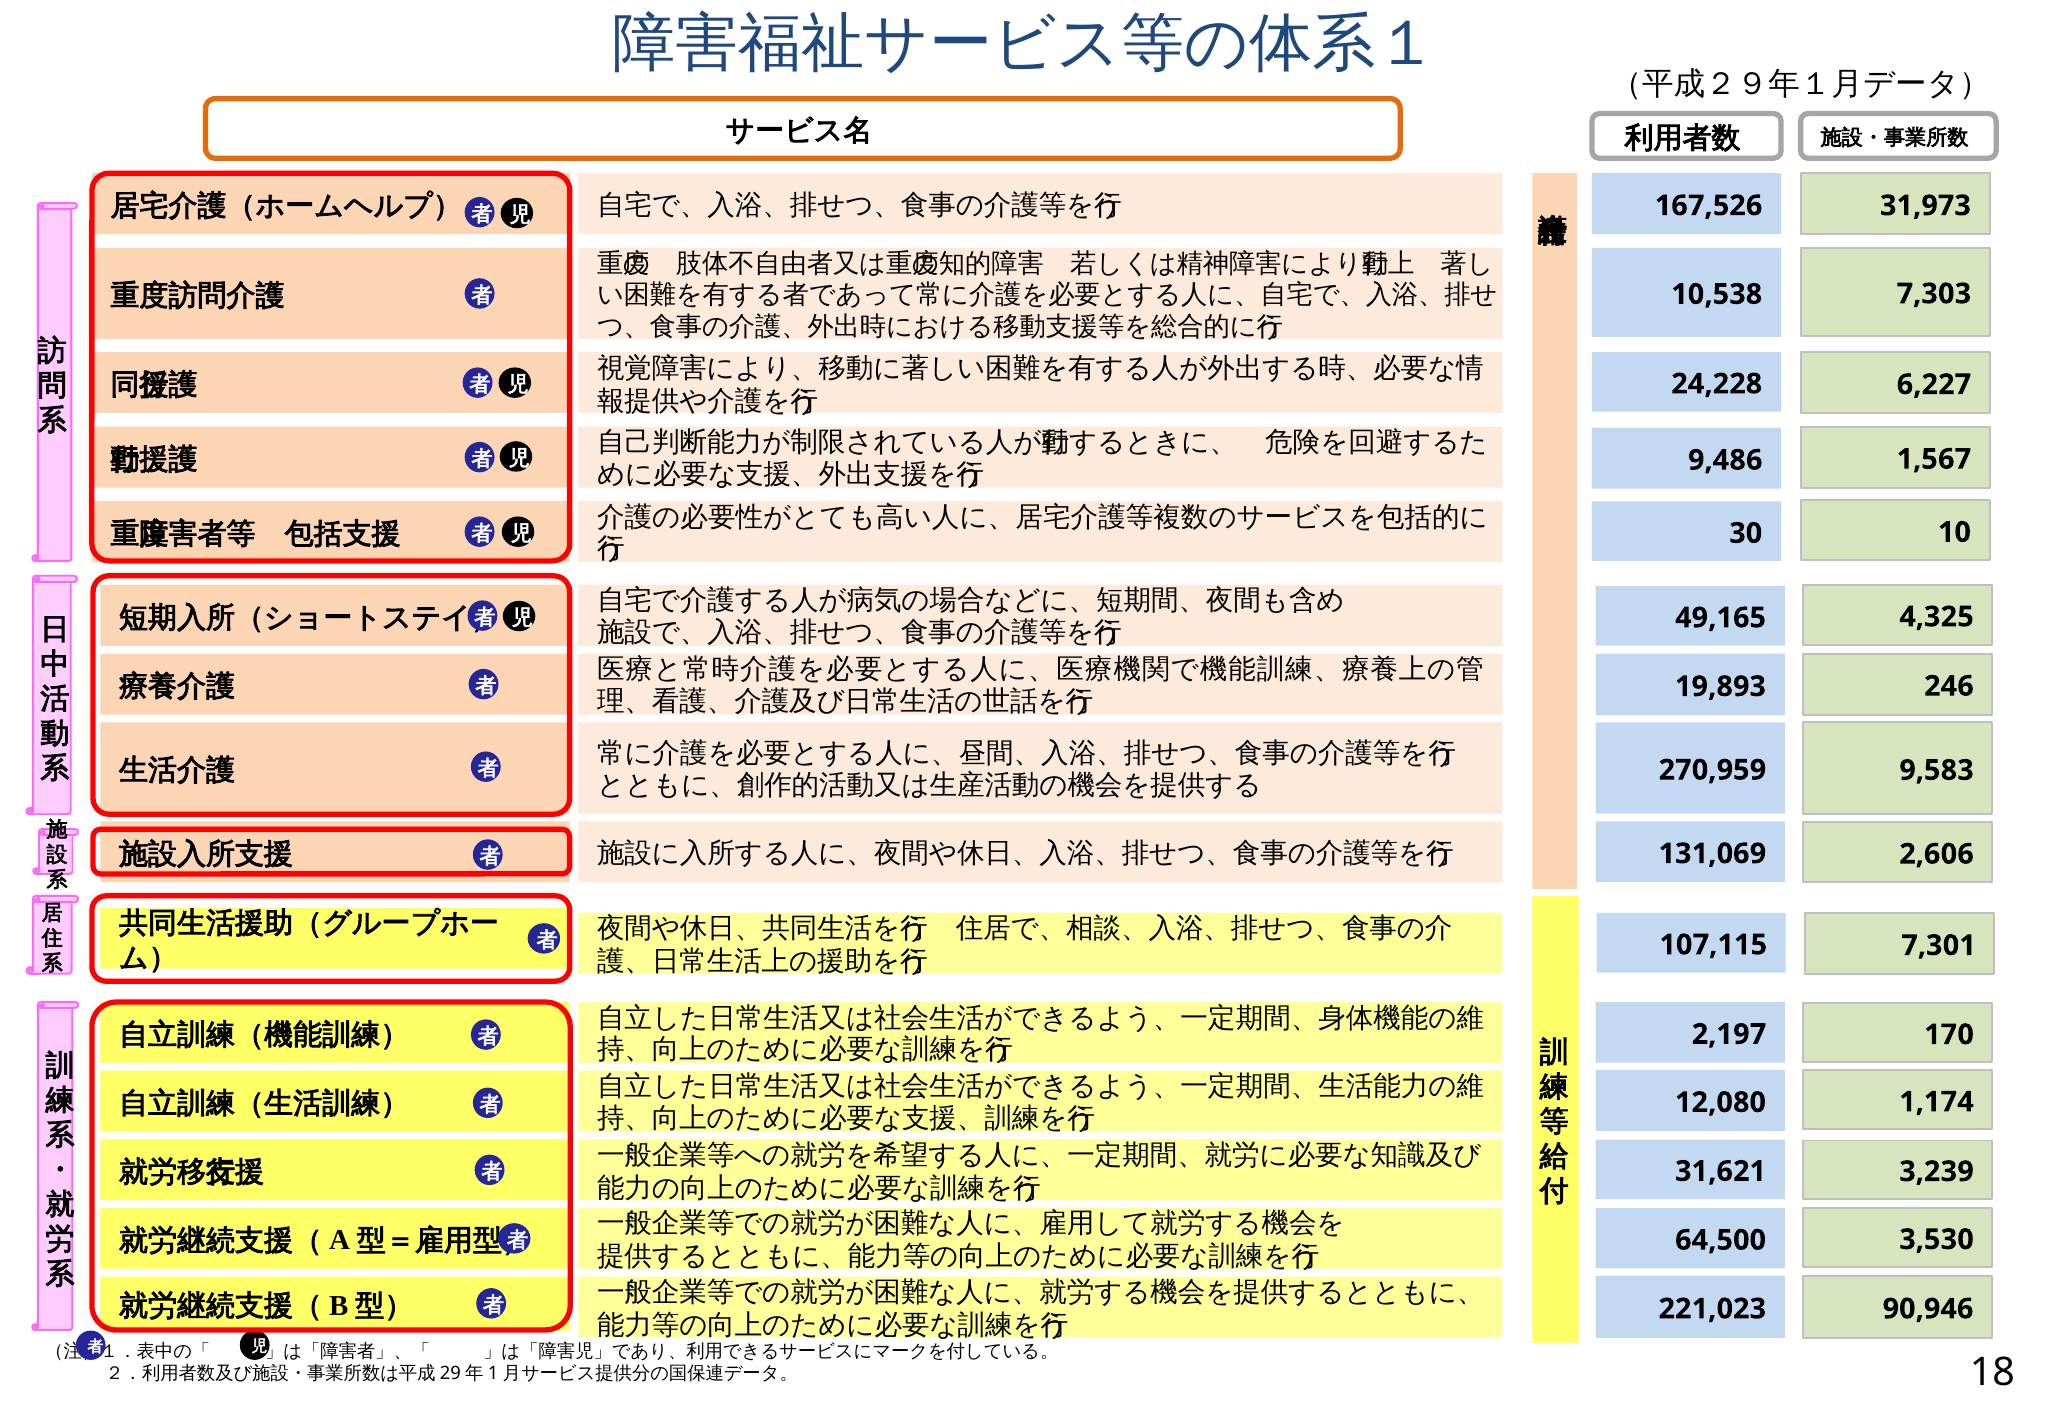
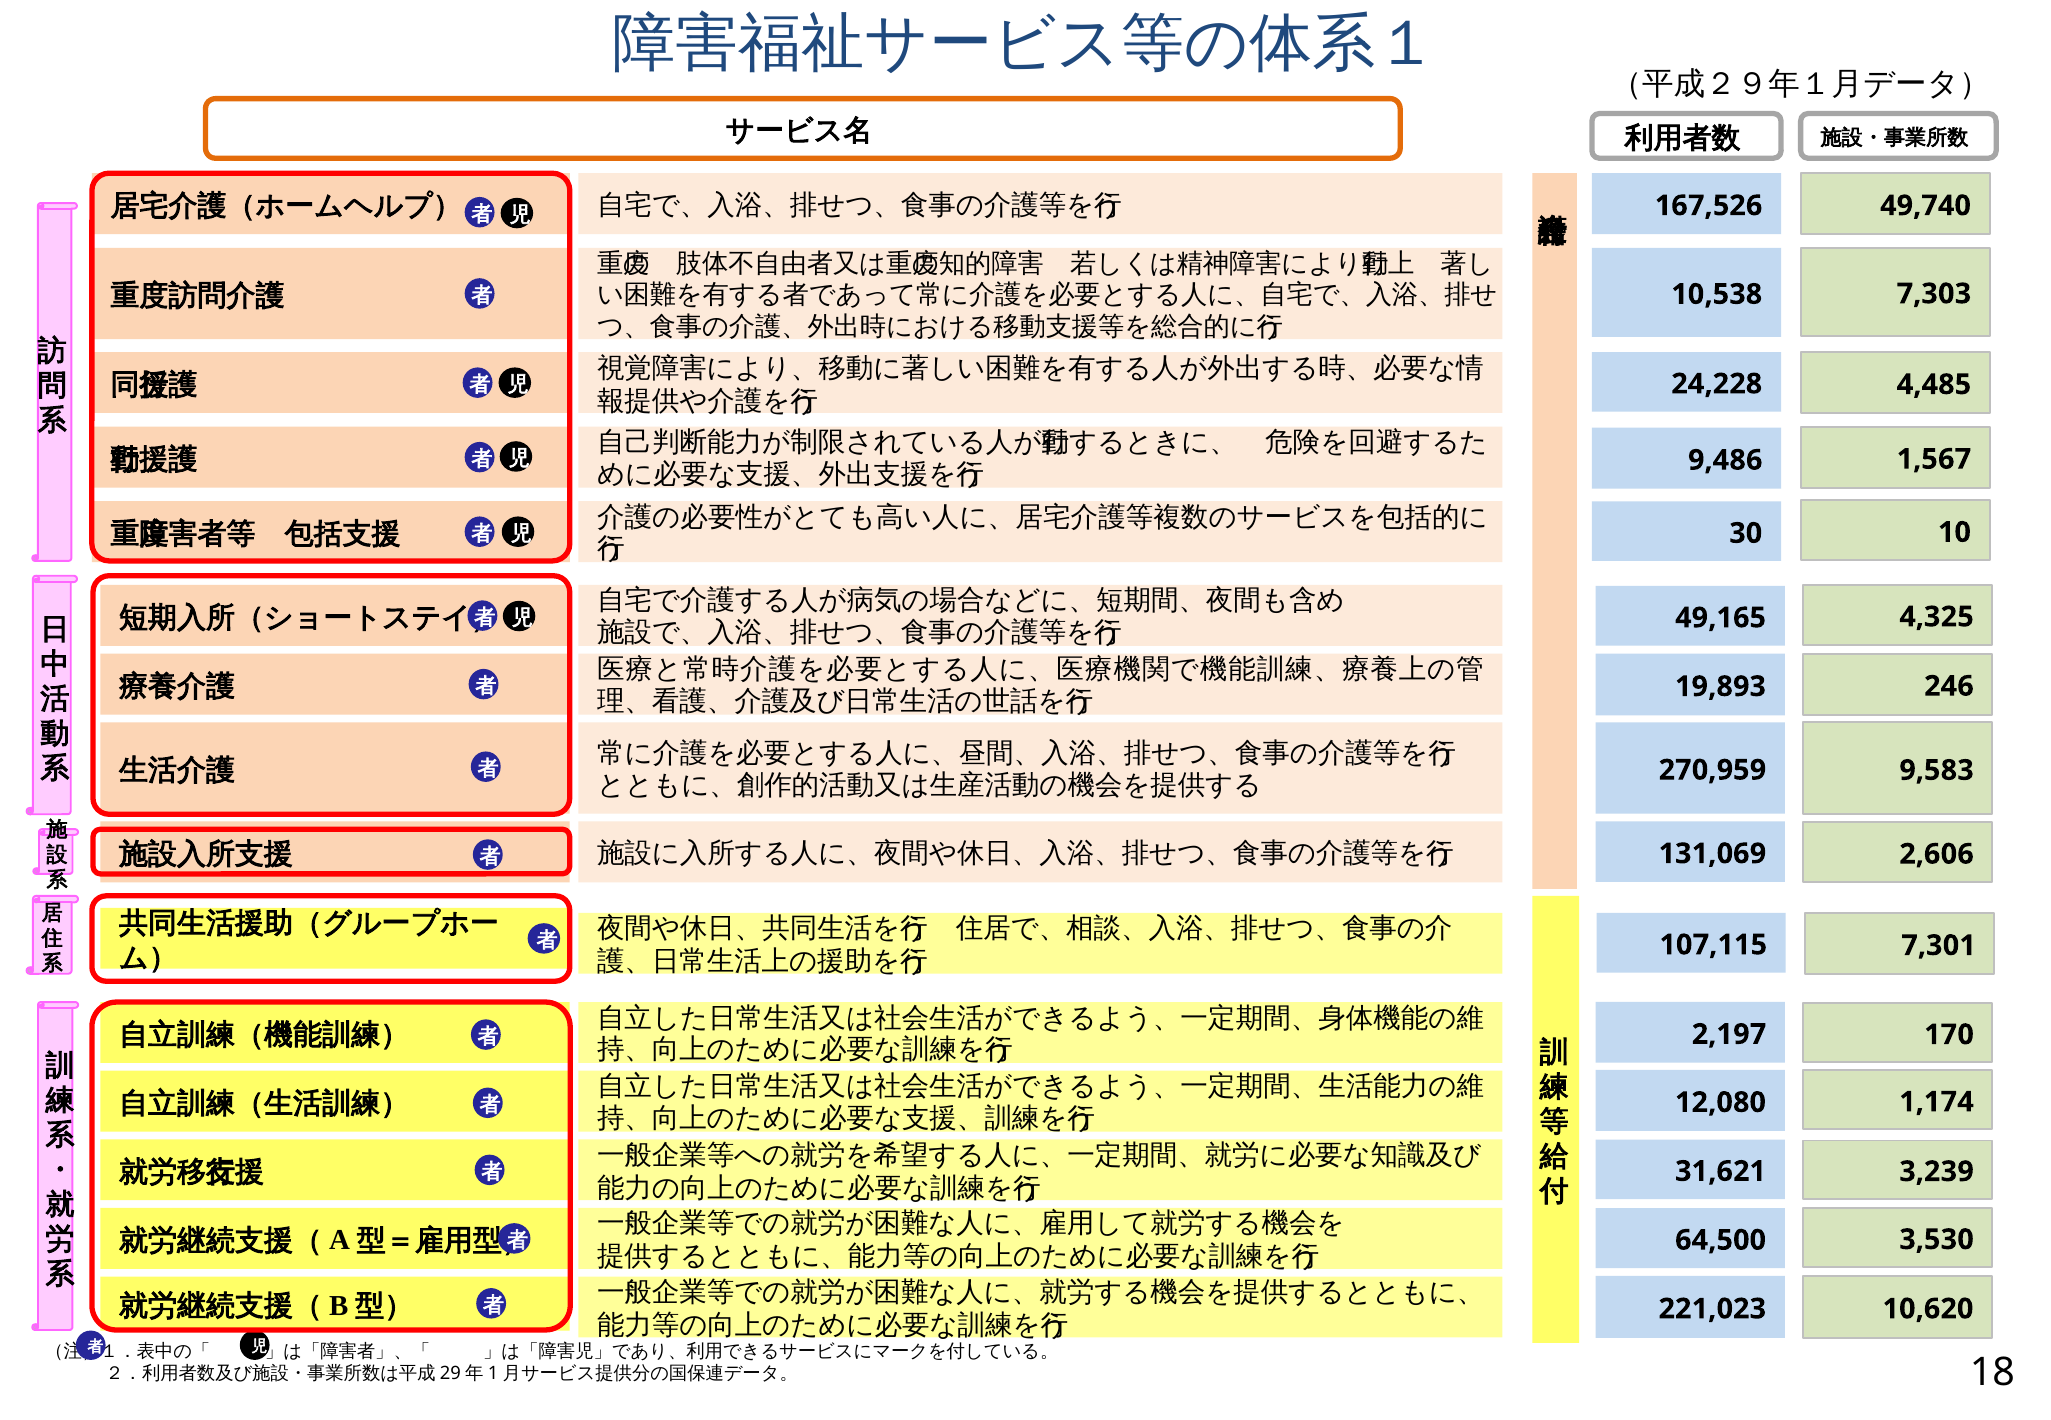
31,973: 31,973 -> 49,740 (1925, 206)
6,227: 6,227 -> 4,485 (1934, 385)
90,946: 90,946 -> 10,620 (1928, 1309)
